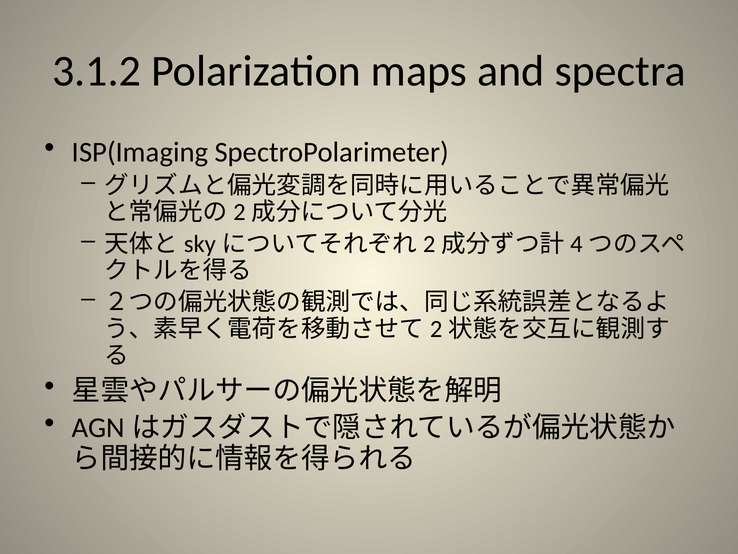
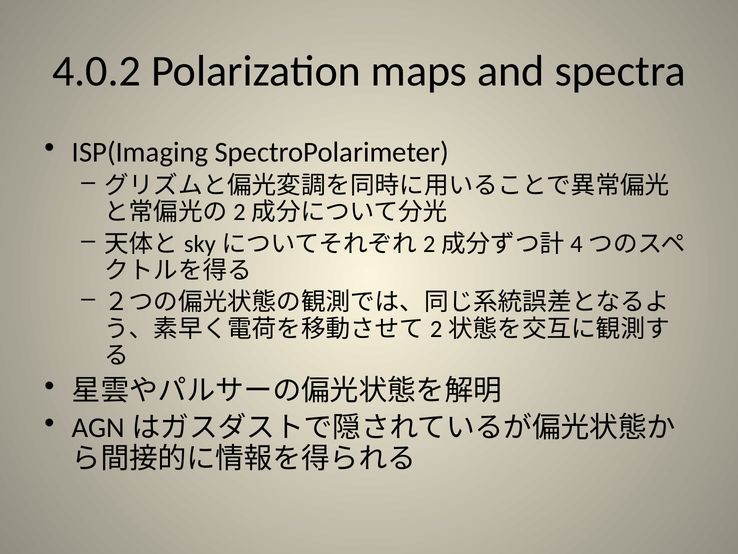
3.1.2: 3.1.2 -> 4.0.2 (97, 71)
